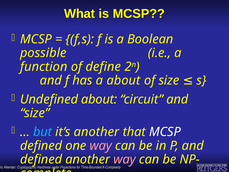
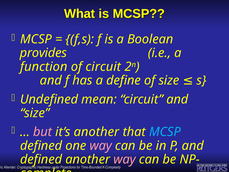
possible: possible -> provides (43, 53)
of define: define -> circuit (103, 67)
a about: about -> define (124, 80)
Undefined about: about -> mean (99, 99)
but colour: light blue -> pink (43, 132)
MCSP colour: white -> light blue (165, 132)
